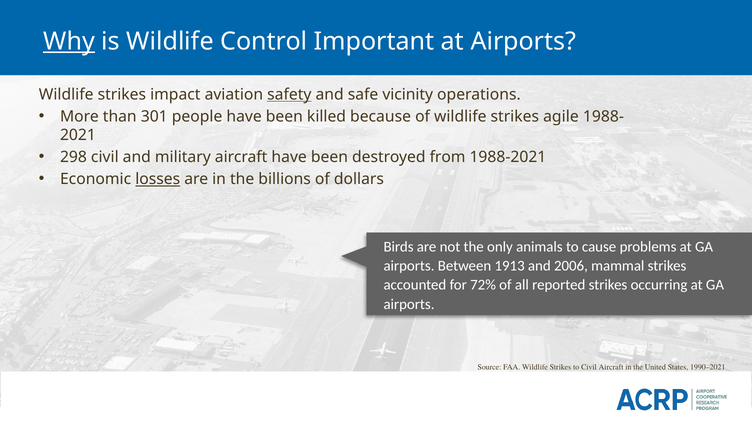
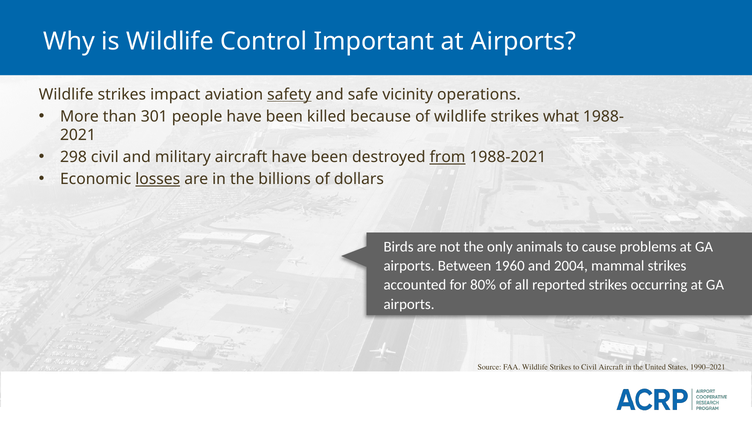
Why underline: present -> none (69, 42)
agile: agile -> what (561, 116)
from underline: none -> present (448, 157)
1913: 1913 -> 1960 (510, 266)
2006: 2006 -> 2004 (571, 266)
72%: 72% -> 80% (483, 285)
